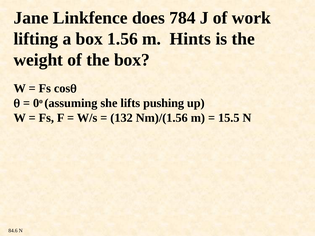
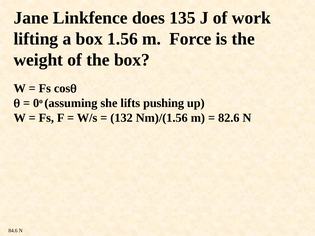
784: 784 -> 135 (182, 18)
Hints: Hints -> Force (190, 39)
15.5: 15.5 -> 82.6 (229, 118)
